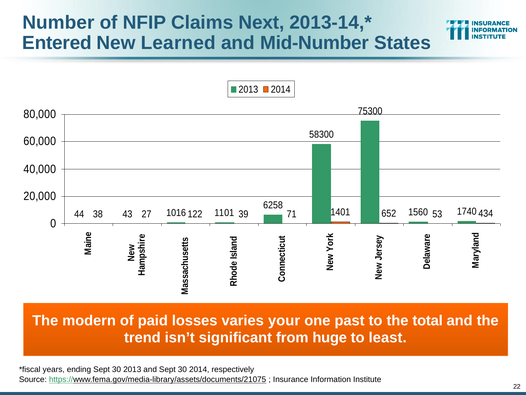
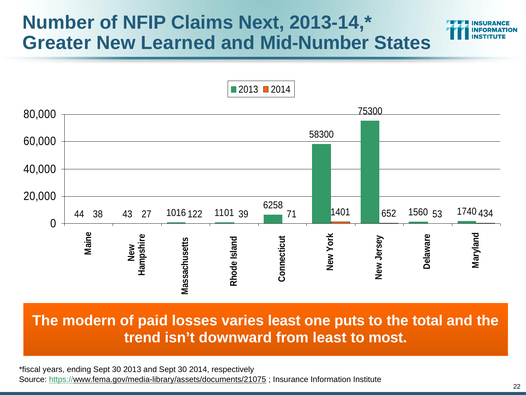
Entered: Entered -> Greater (57, 43)
varies your: your -> least (284, 320)
past: past -> puts (350, 320)
significant: significant -> downward (235, 337)
from huge: huge -> least (330, 337)
least: least -> most (388, 337)
